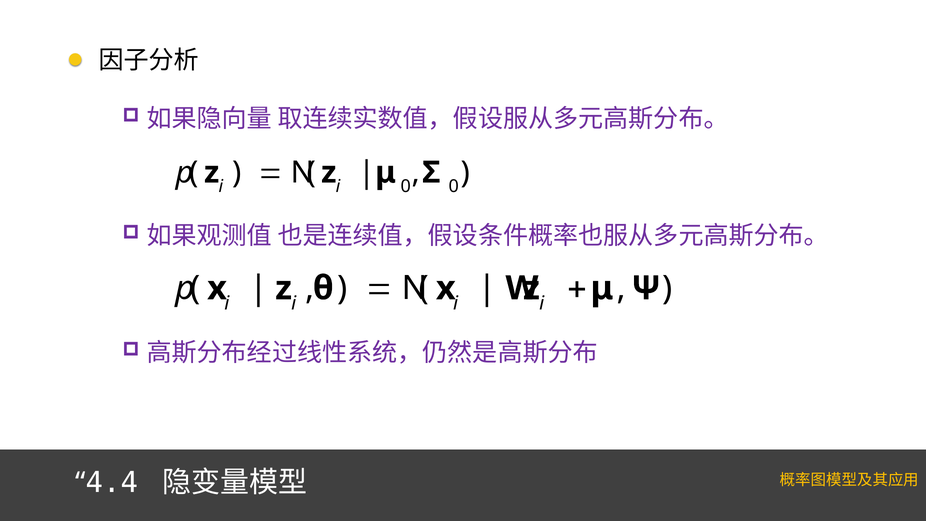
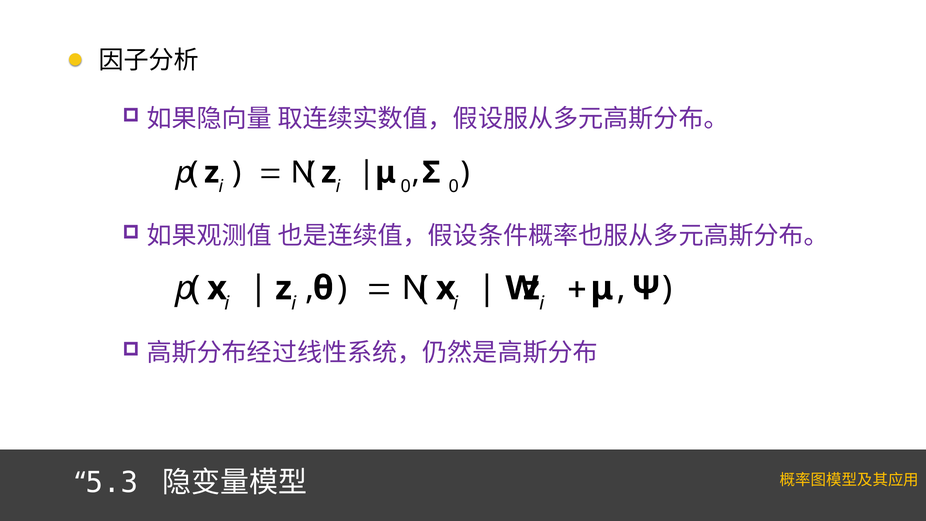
4.4: 4.4 -> 5.3 (112, 483)
